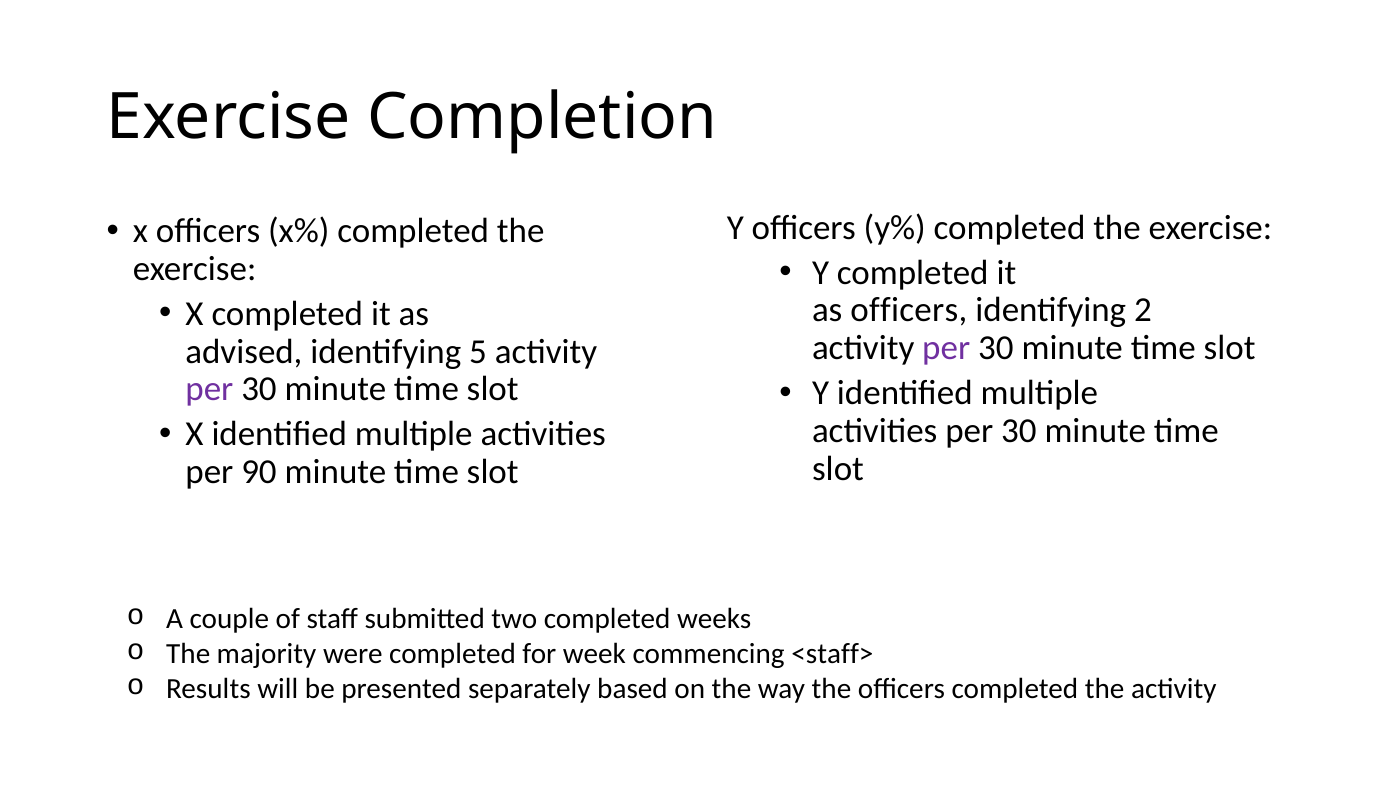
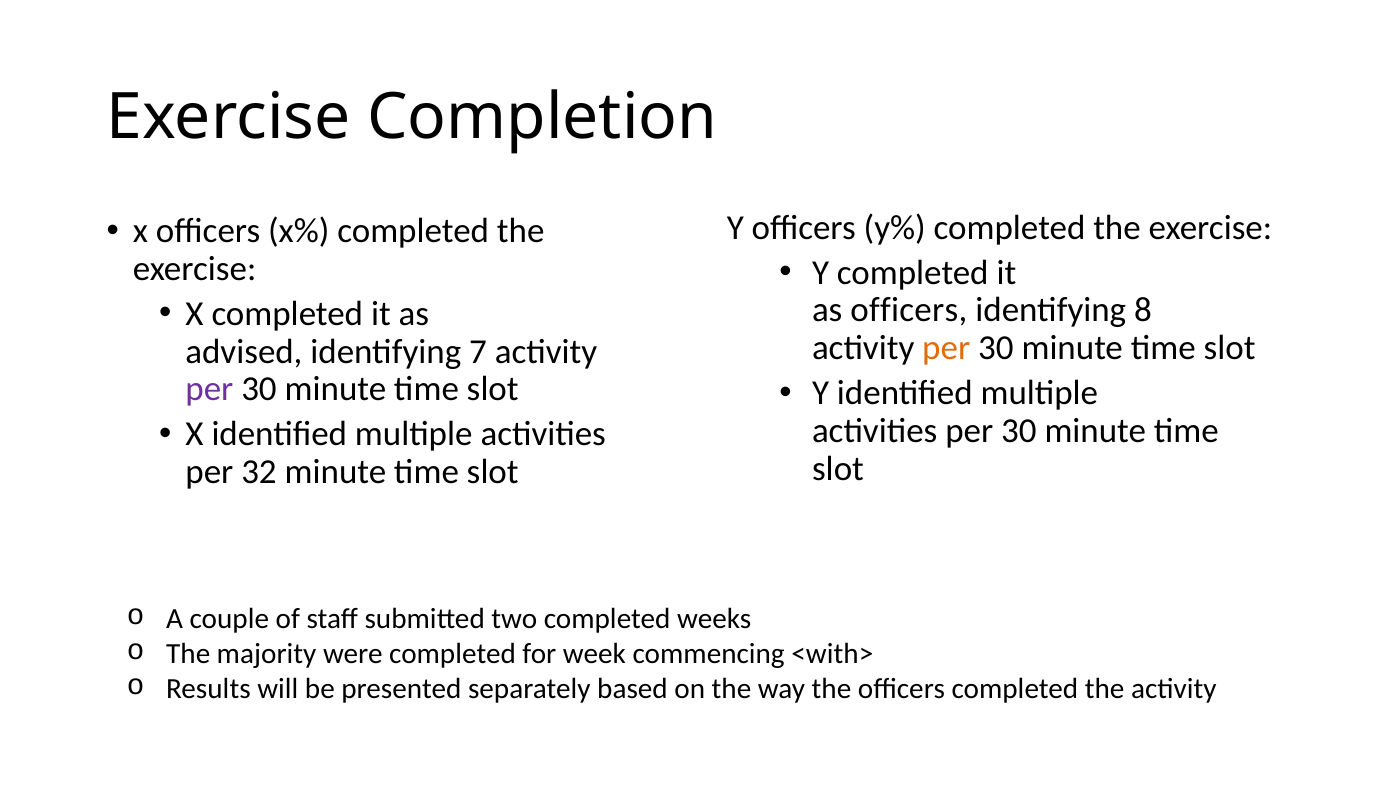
2: 2 -> 8 (1143, 311)
per colour: purple -> orange (946, 348)
5: 5 -> 7 (478, 352)
90: 90 -> 32 (259, 472)
<staff>: <staff> -> <with> (832, 655)
